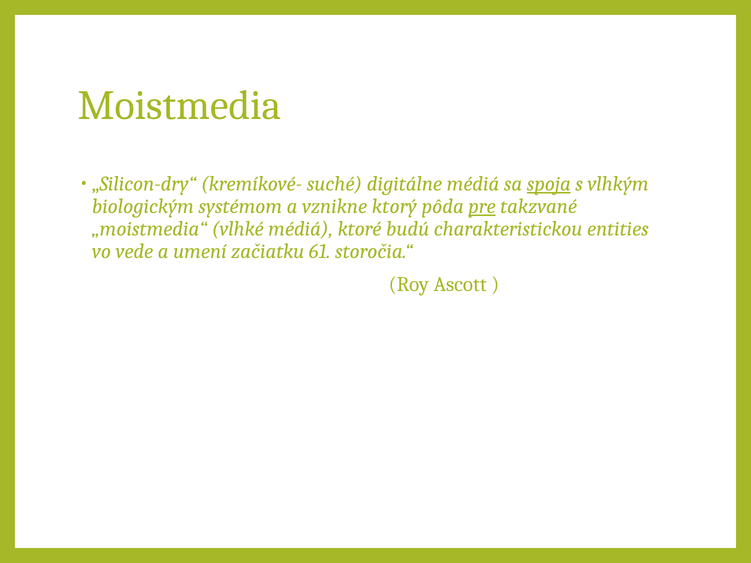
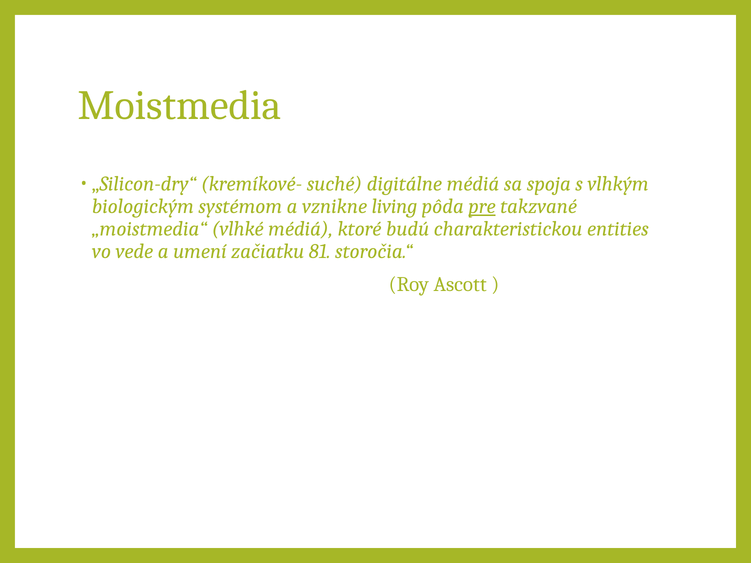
spoja underline: present -> none (549, 184)
ktorý: ktorý -> living (395, 206)
61: 61 -> 81 (320, 251)
